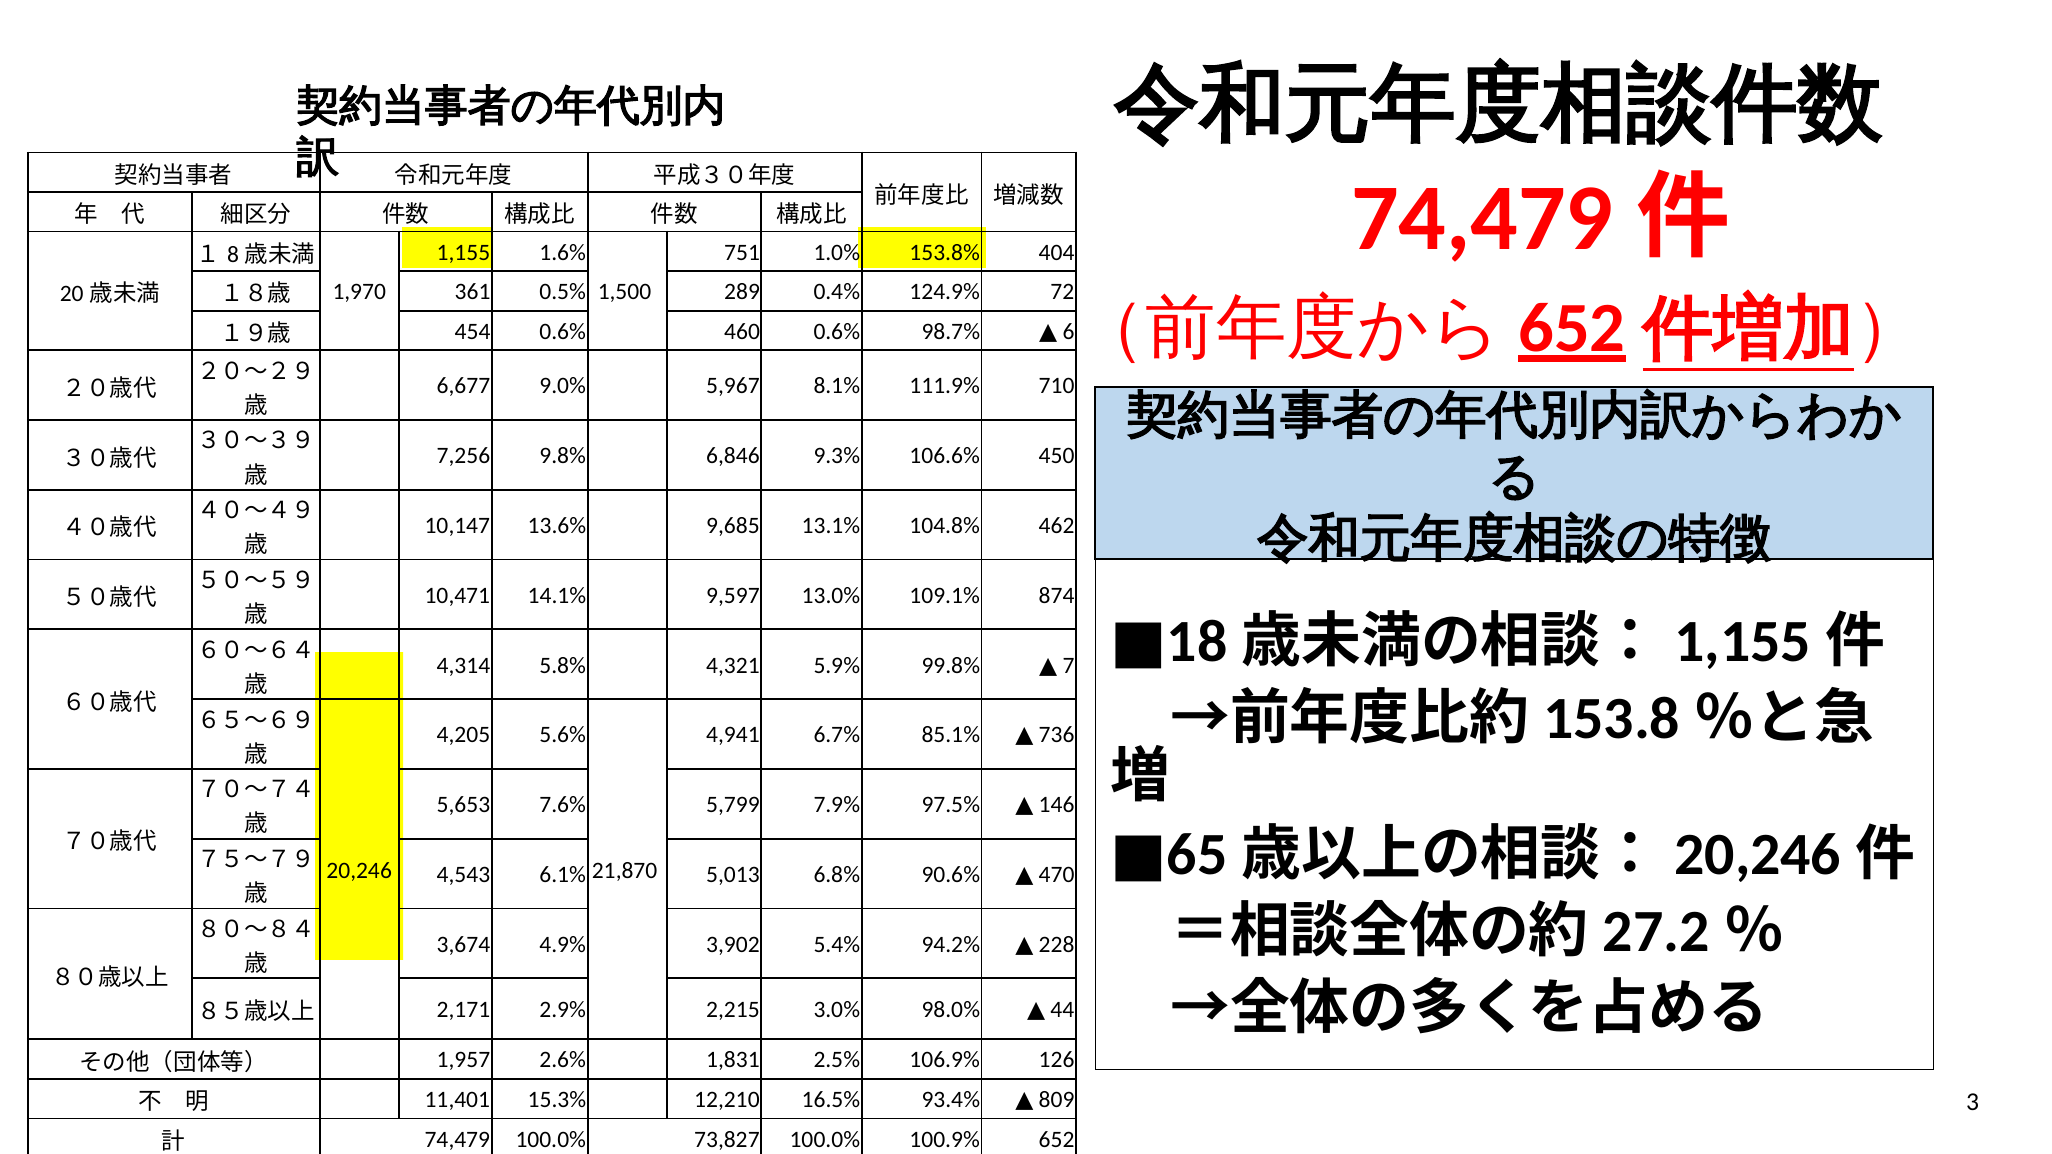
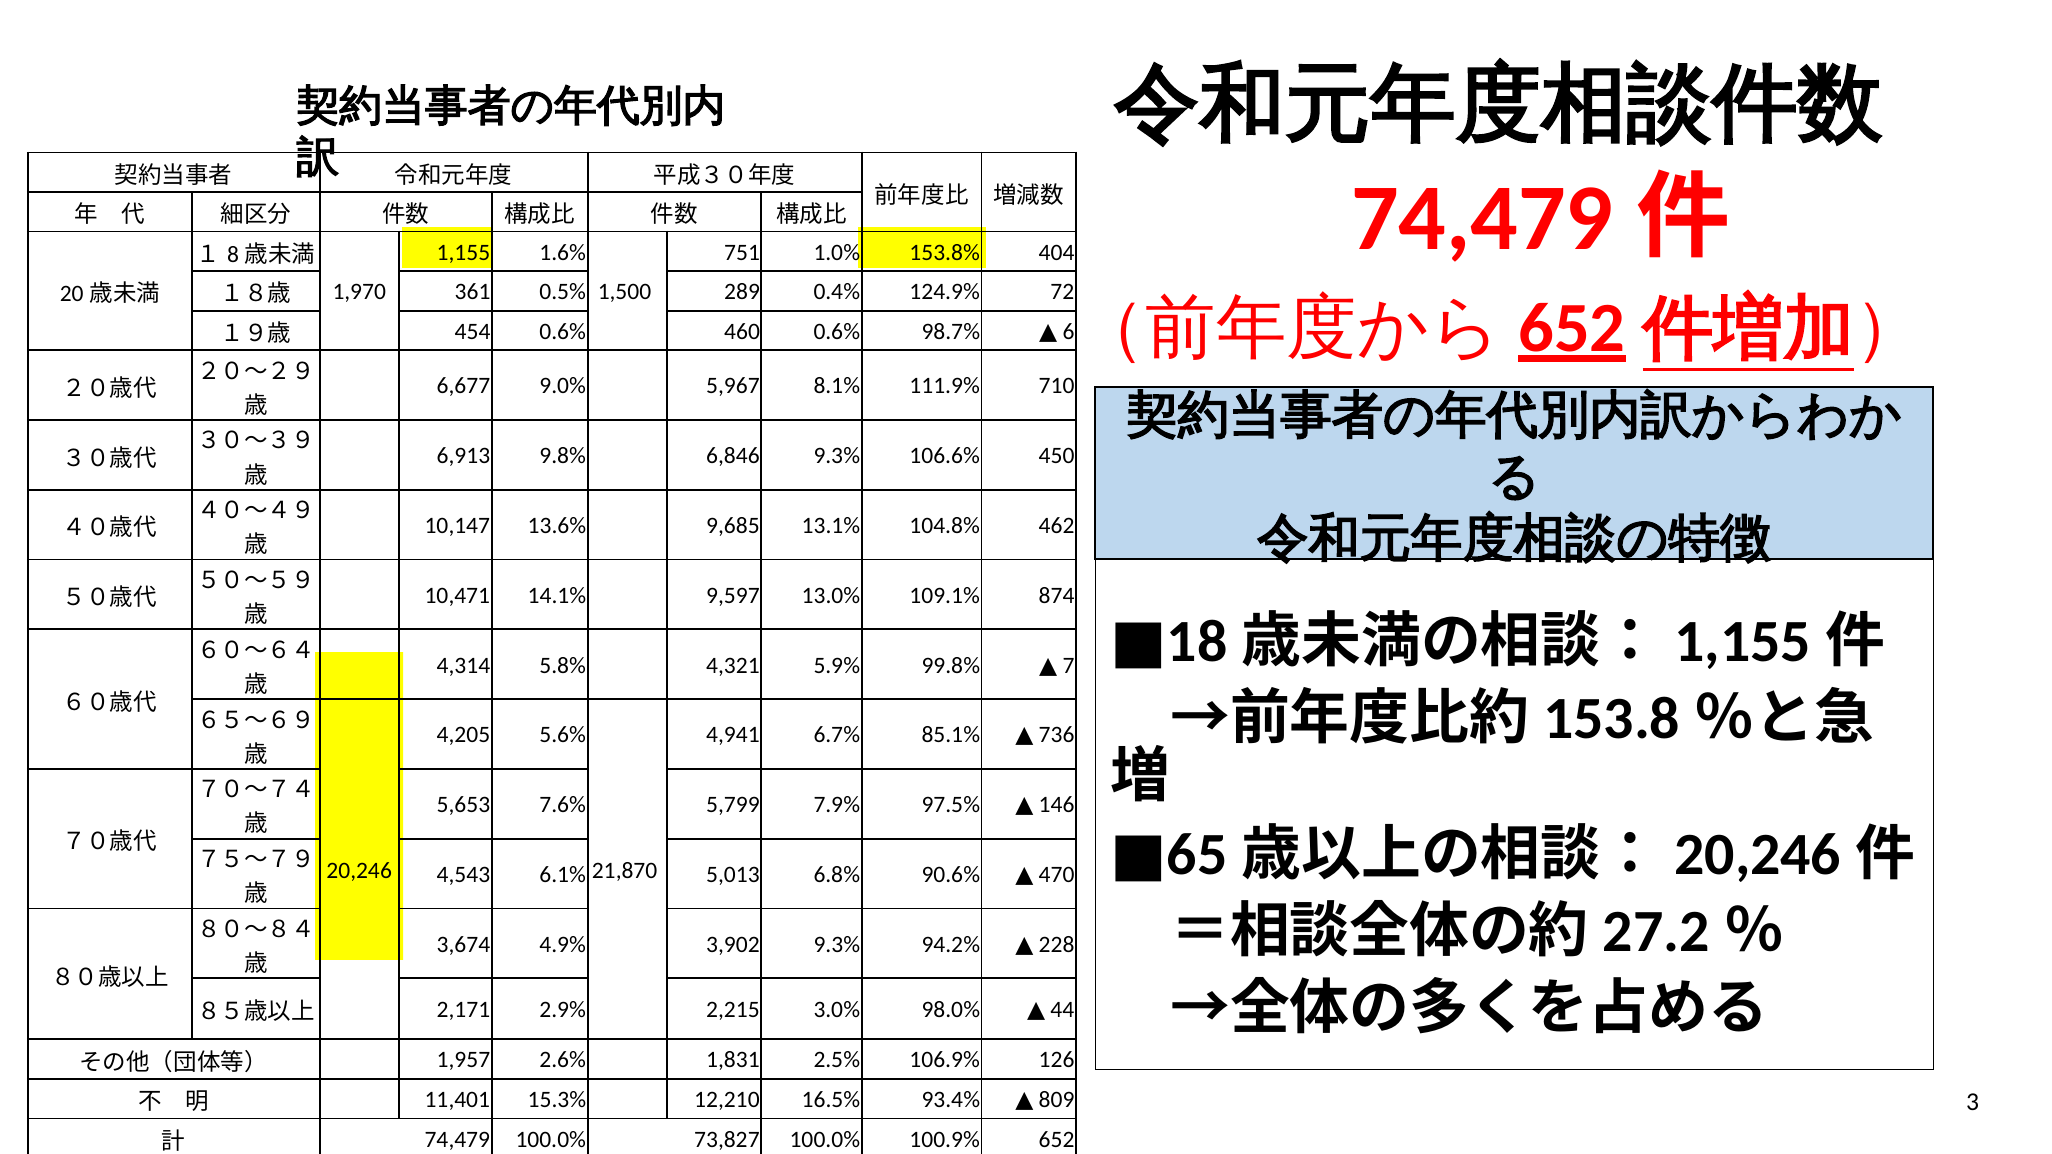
7,256: 7,256 -> 6,913 (463, 456)
3,902 5.4%: 5.4% -> 9.3% (837, 945)
